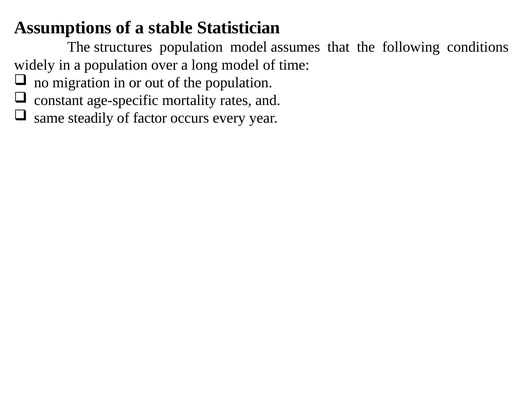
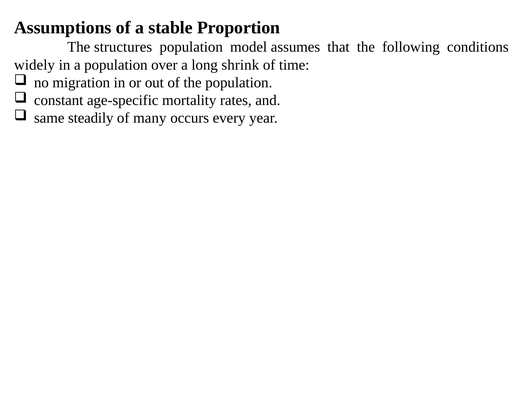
Statistician: Statistician -> Proportion (239, 28)
long model: model -> shrink (240, 65)
factor: factor -> many (150, 118)
